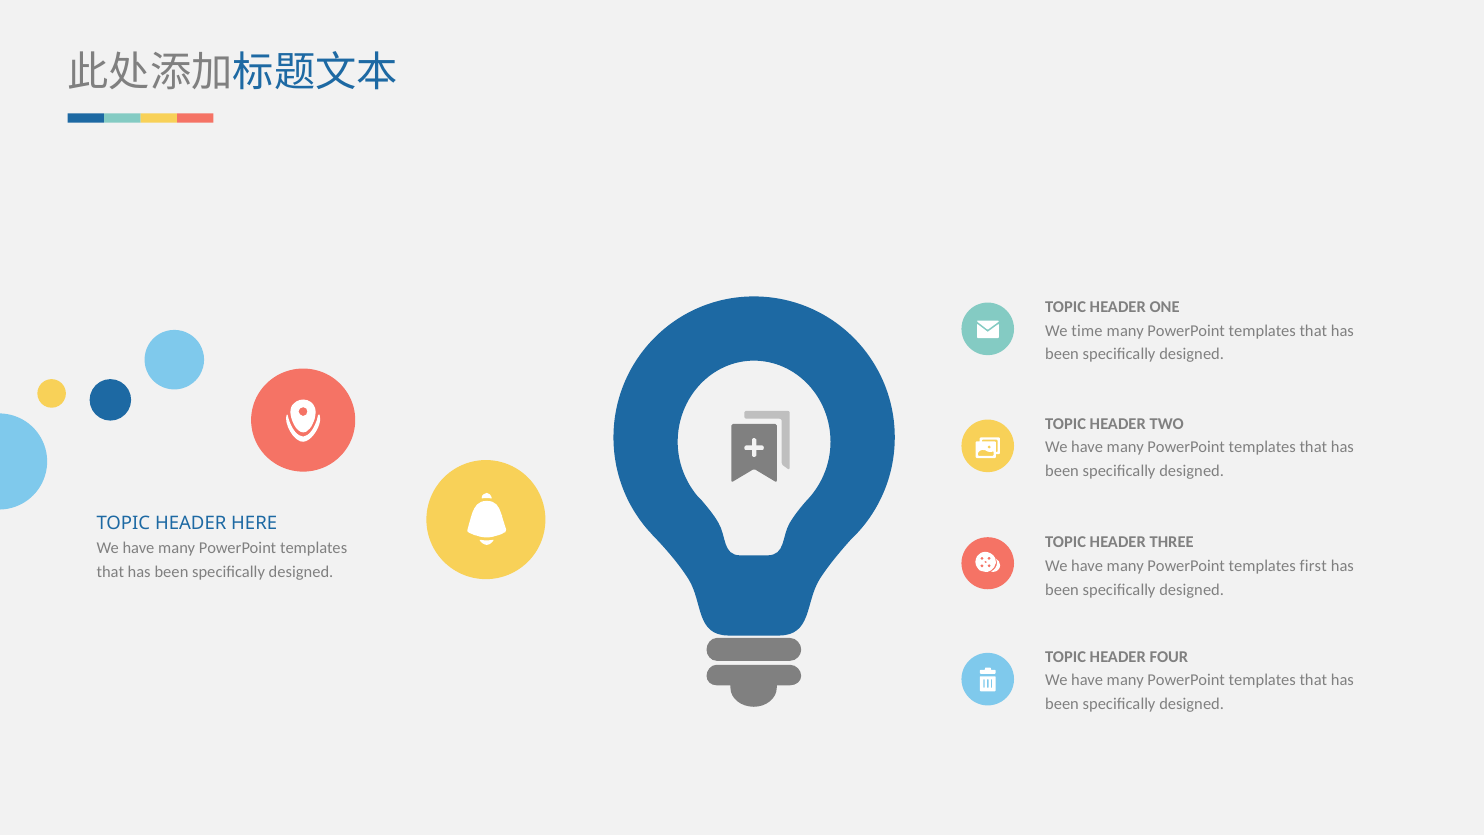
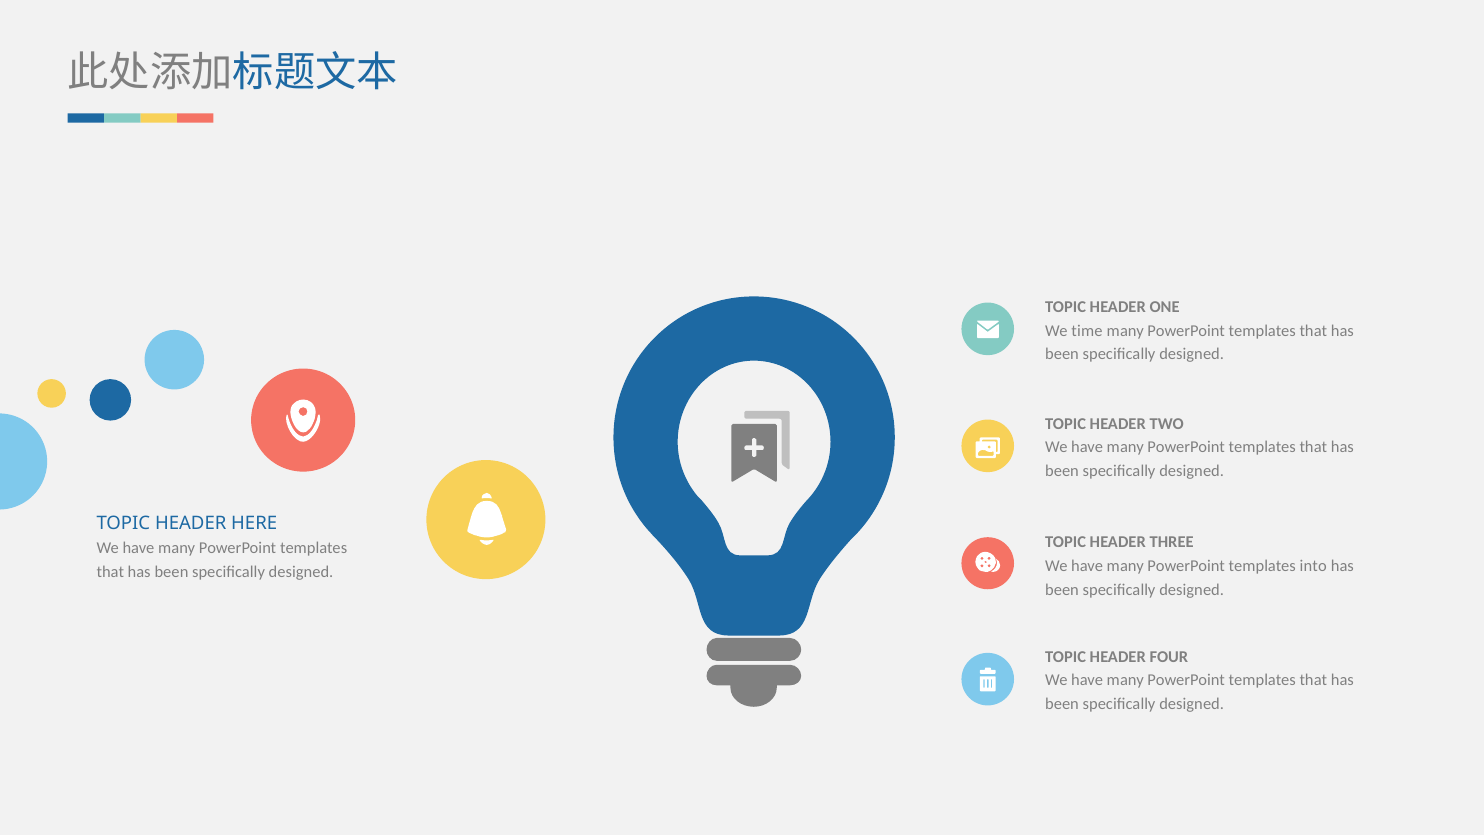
first: first -> into (1313, 566)
